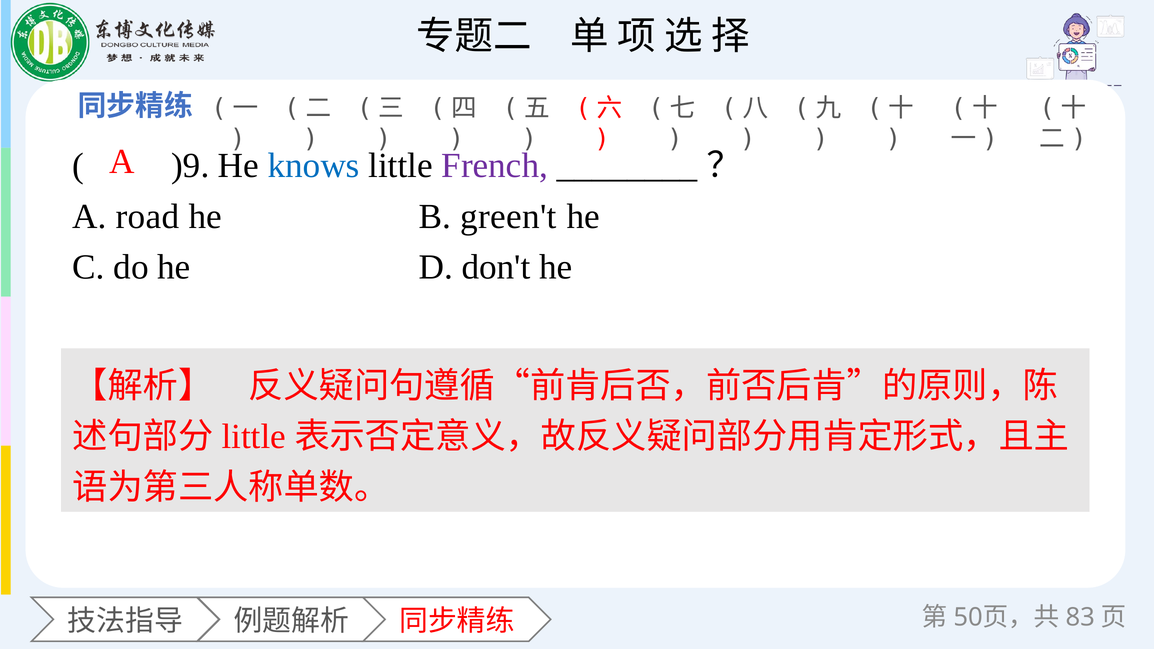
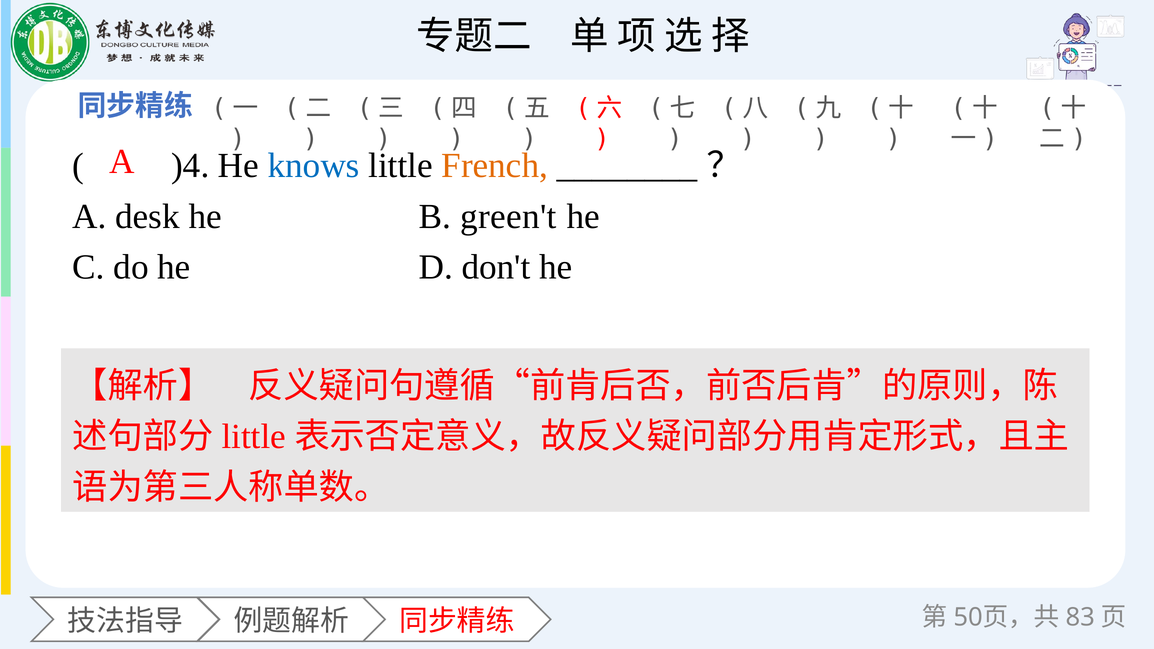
)9: )9 -> )4 (190, 166)
French colour: purple -> orange (495, 166)
road: road -> desk (148, 216)
